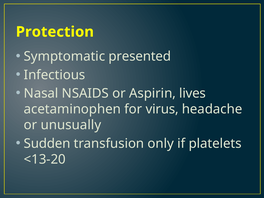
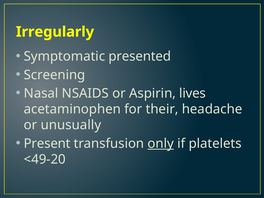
Protection: Protection -> Irregularly (55, 32)
Infectious: Infectious -> Screening (55, 75)
virus: virus -> their (162, 109)
Sudden: Sudden -> Present (47, 143)
only underline: none -> present (161, 143)
<13-20: <13-20 -> <49-20 (45, 159)
